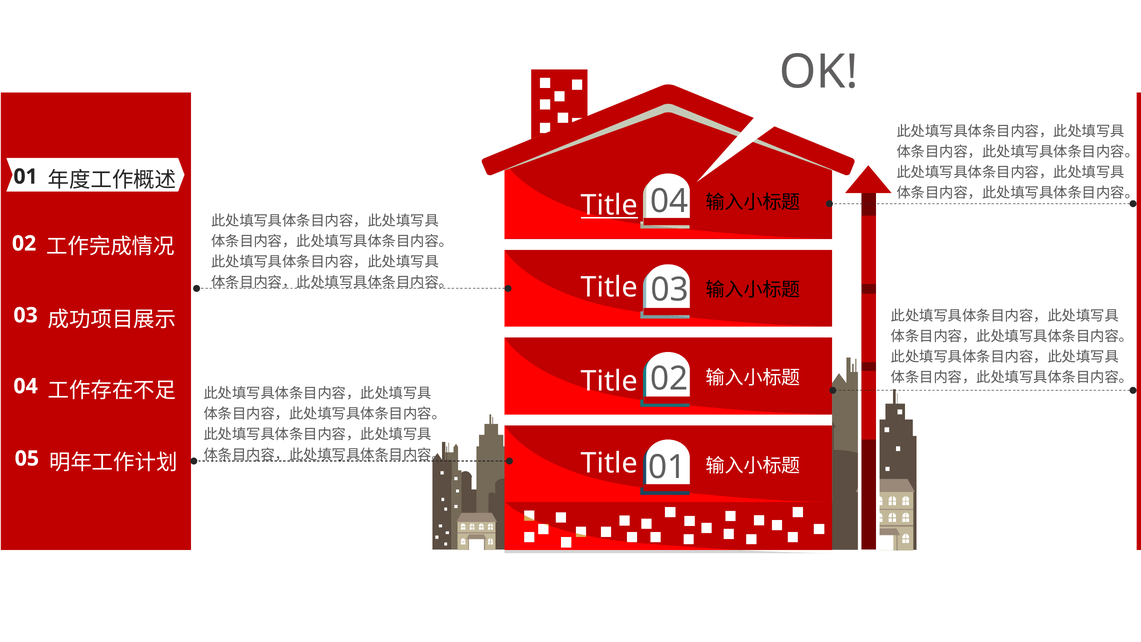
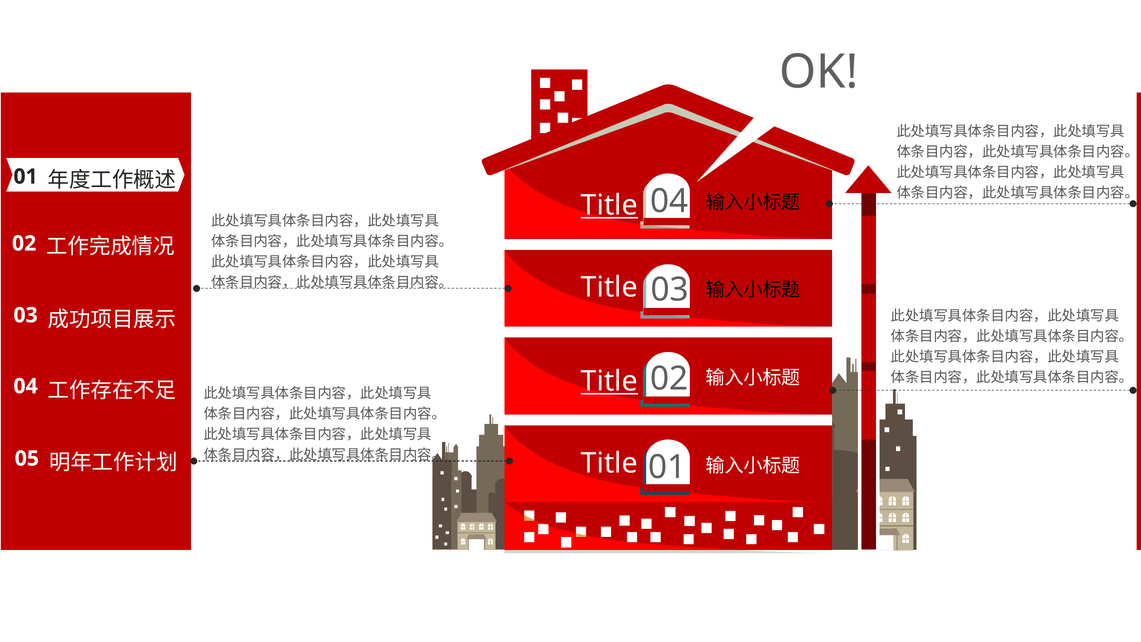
Title underline: none -> present (609, 381)
